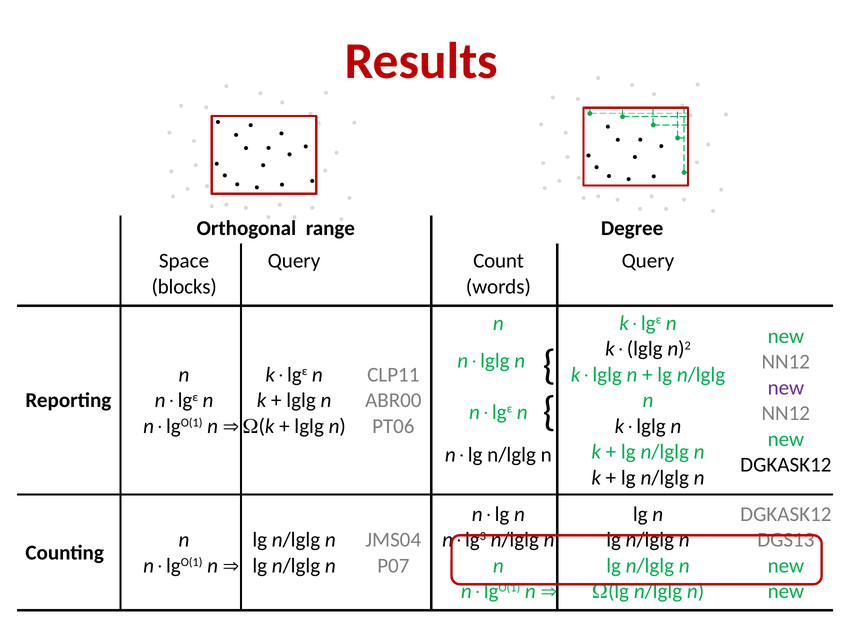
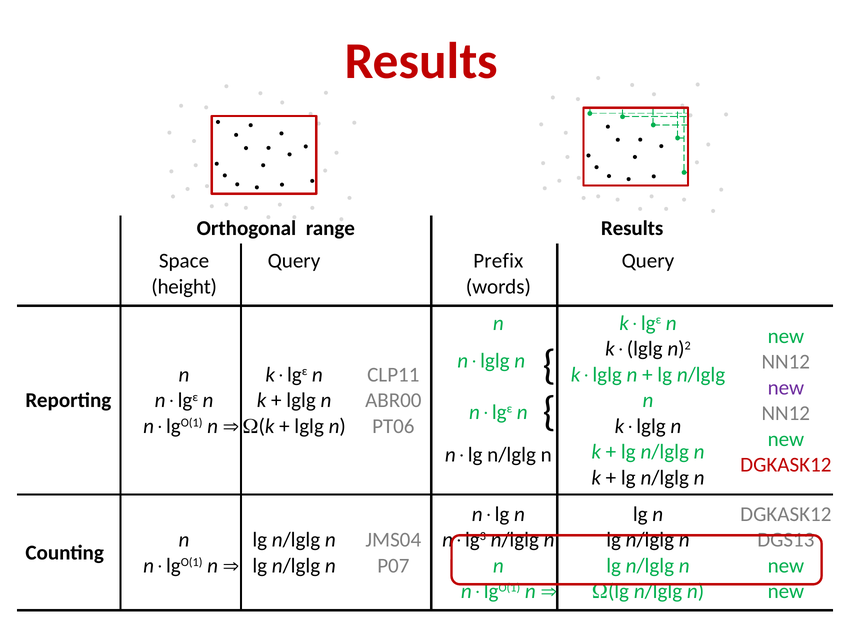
range Degree: Degree -> Results (632, 228)
Count: Count -> Prefix (498, 261)
blocks: blocks -> height (184, 286)
DGKASK12 colour: black -> red (786, 464)
